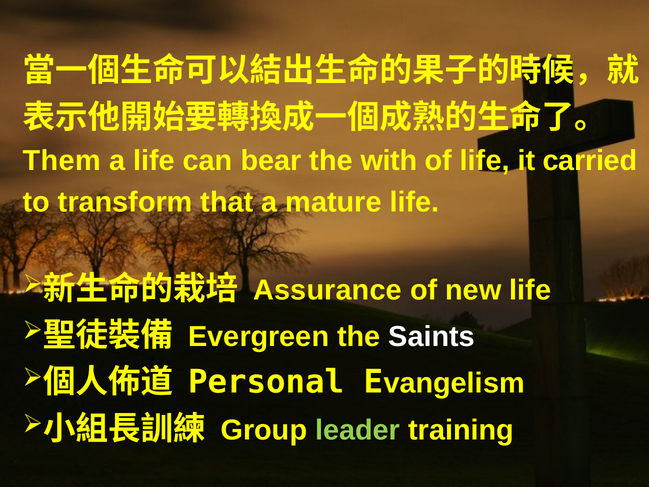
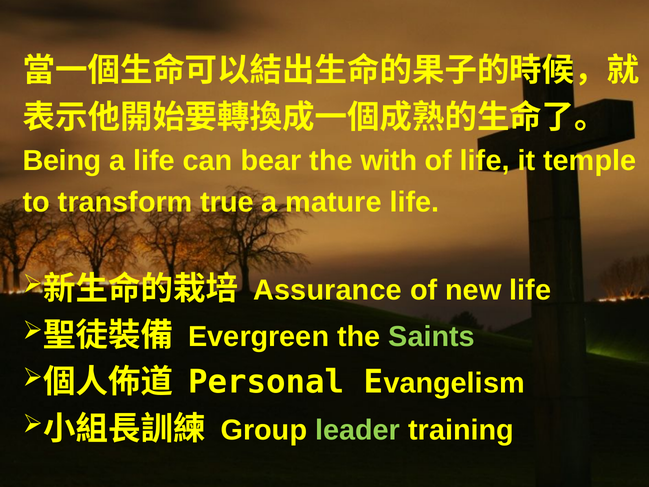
Them: Them -> Being (62, 161)
carried: carried -> temple (590, 161)
that: that -> true (227, 202)
Saints colour: white -> light green (432, 337)
